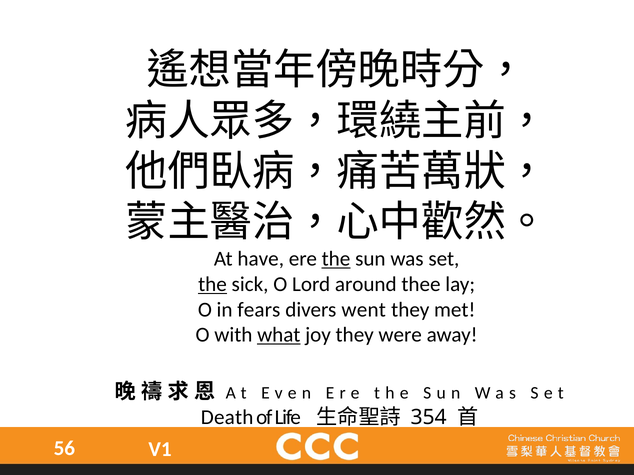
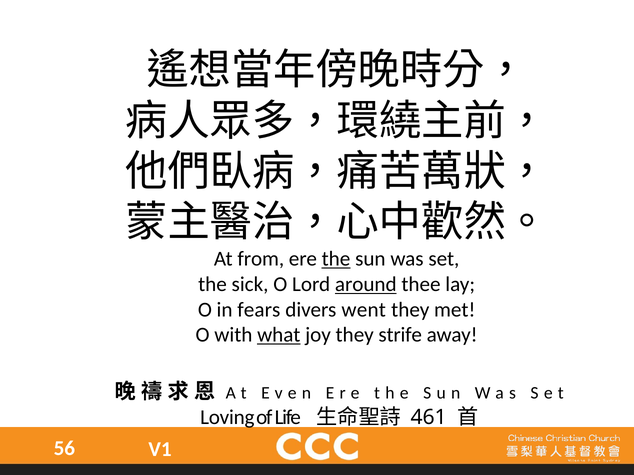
have: have -> from (261, 259)
the underline: present -> none (213, 285)
around underline: none -> present (366, 285)
were: were -> strife (400, 335)
Death: Death -> Loving (227, 417)
354: 354 -> 461 (429, 417)
